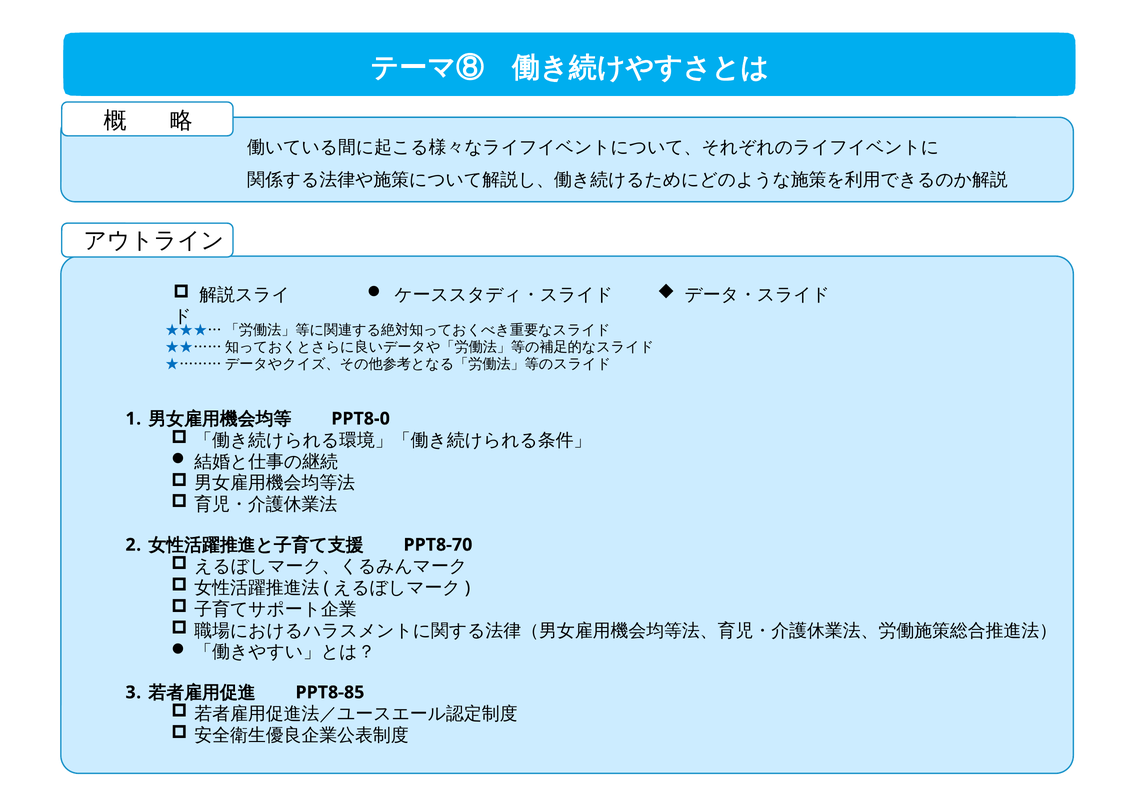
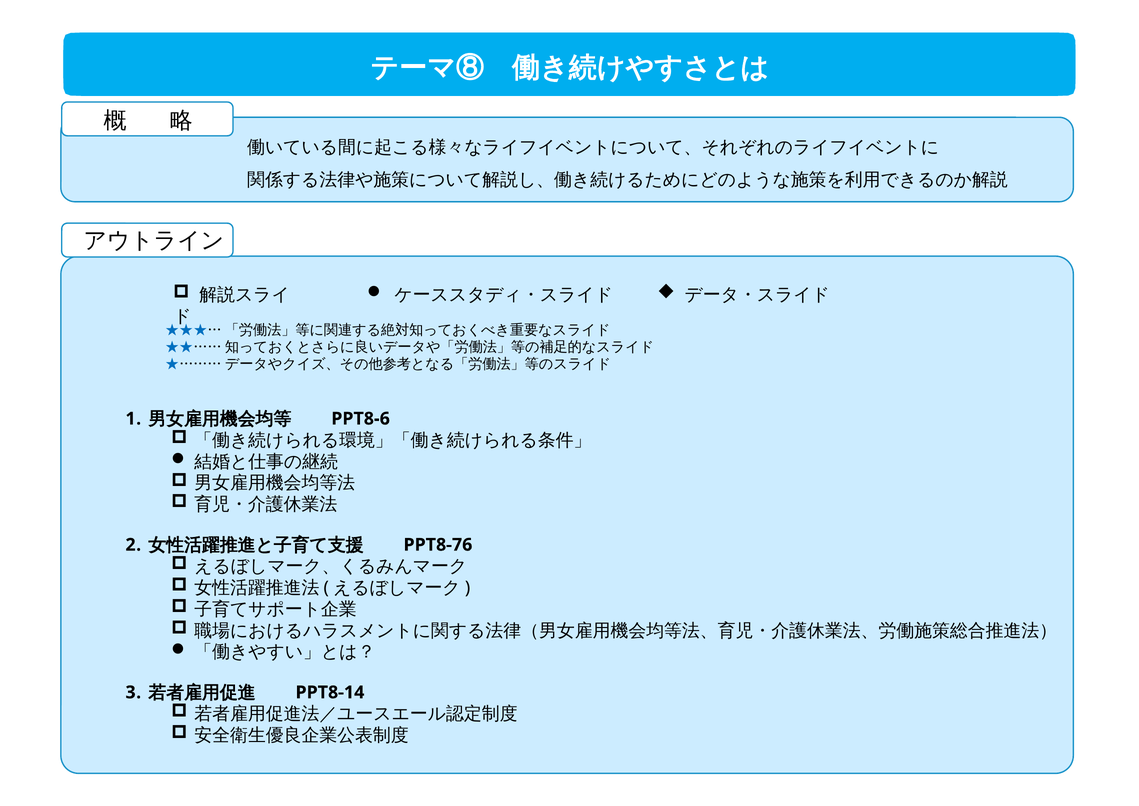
PPT8-0: PPT8-0 -> PPT8-6 (361, 418)
PPT8-70: PPT8-70 -> PPT8-76 (438, 544)
PPT8-85: PPT8-85 -> PPT8-14 (330, 692)
